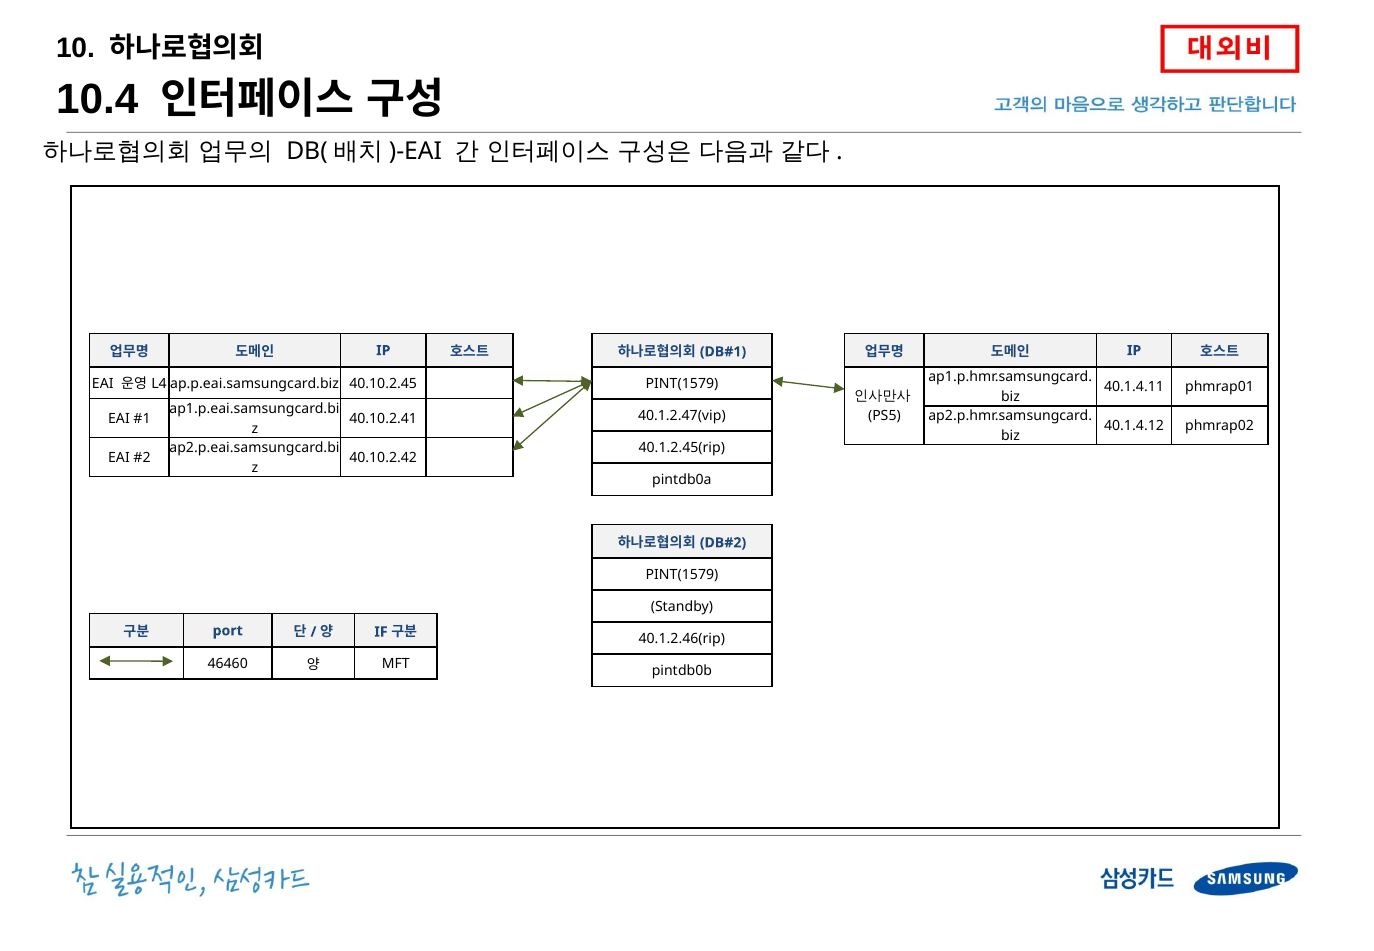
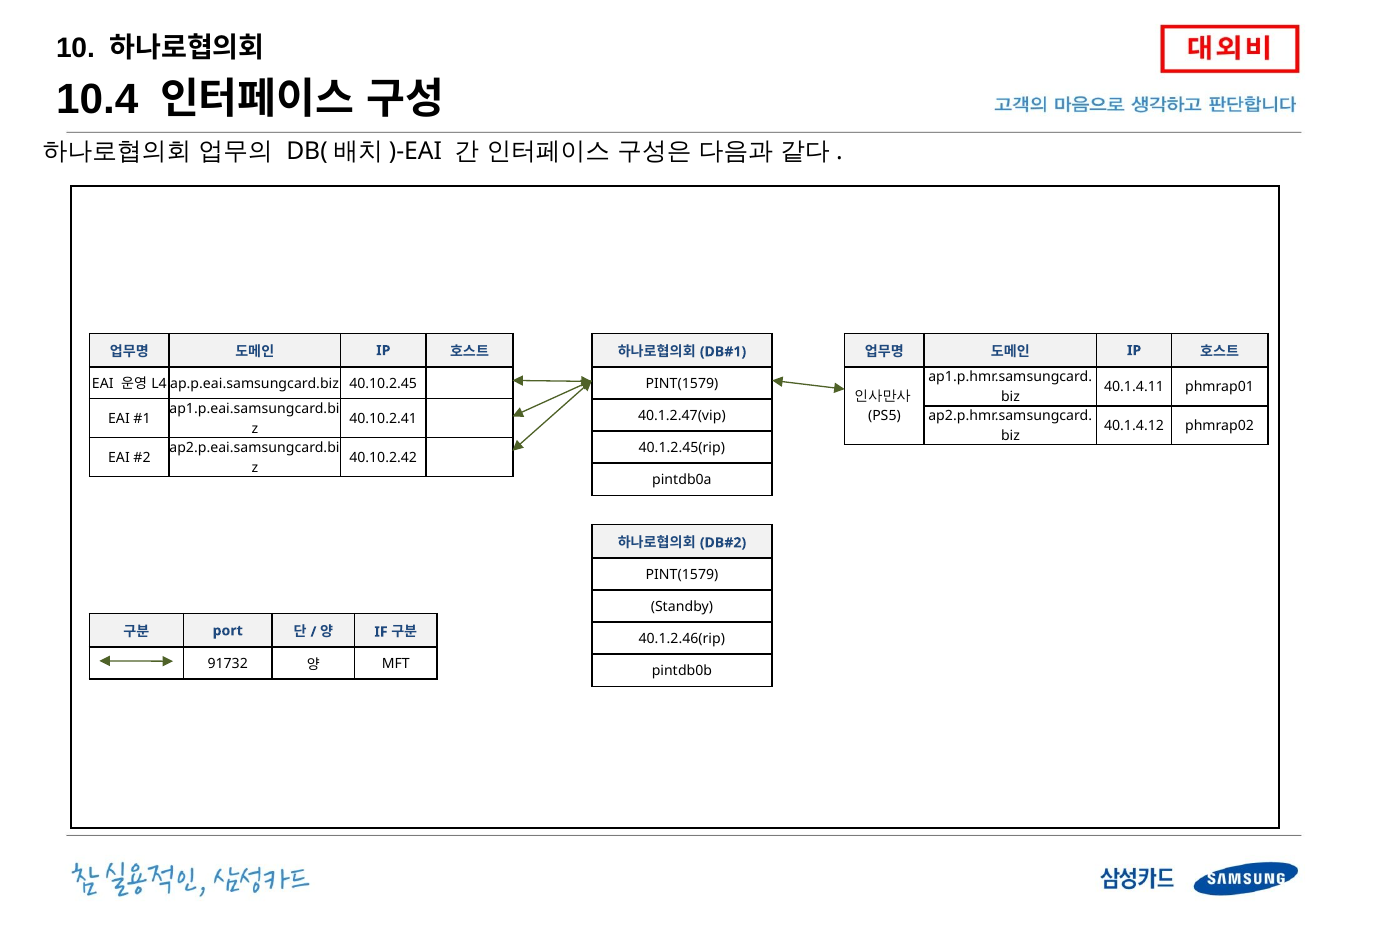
46460: 46460 -> 91732 (228, 664)
